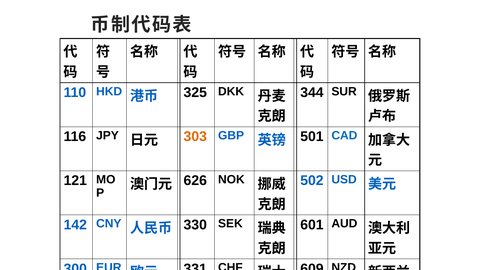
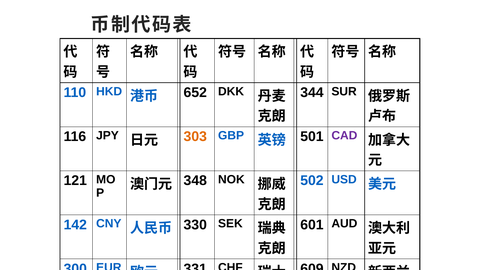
325: 325 -> 652 (195, 93)
CAD colour: blue -> purple (344, 135)
626: 626 -> 348 (195, 181)
